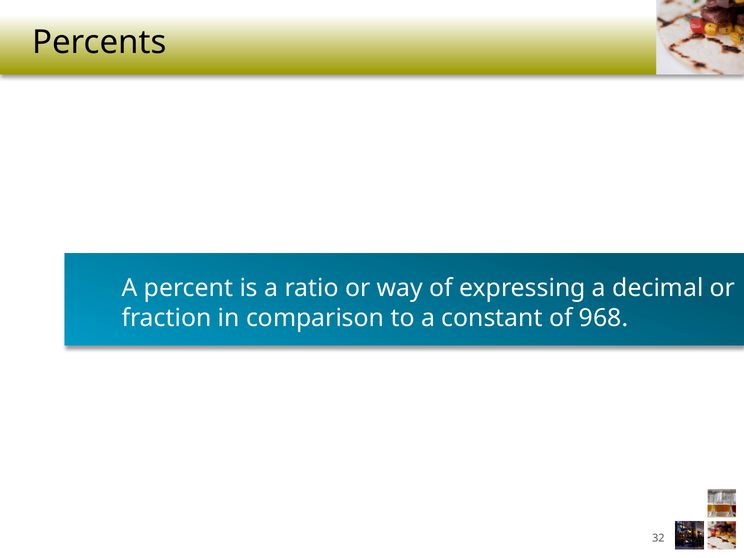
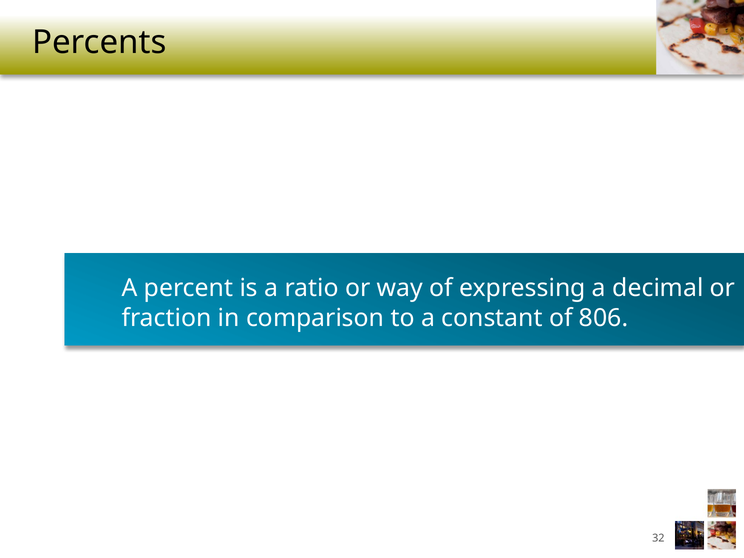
968: 968 -> 806 (604, 318)
